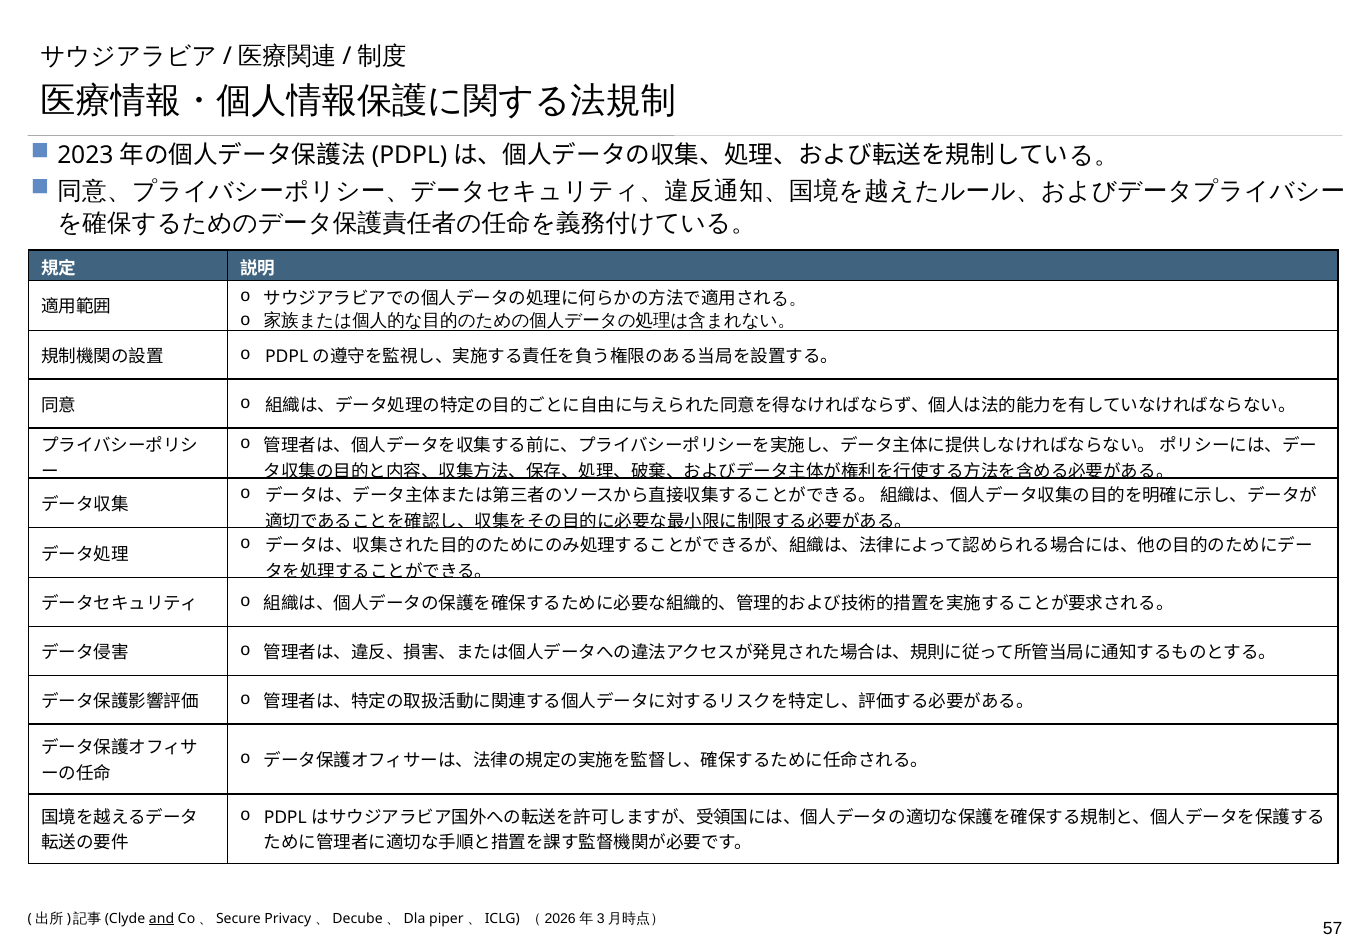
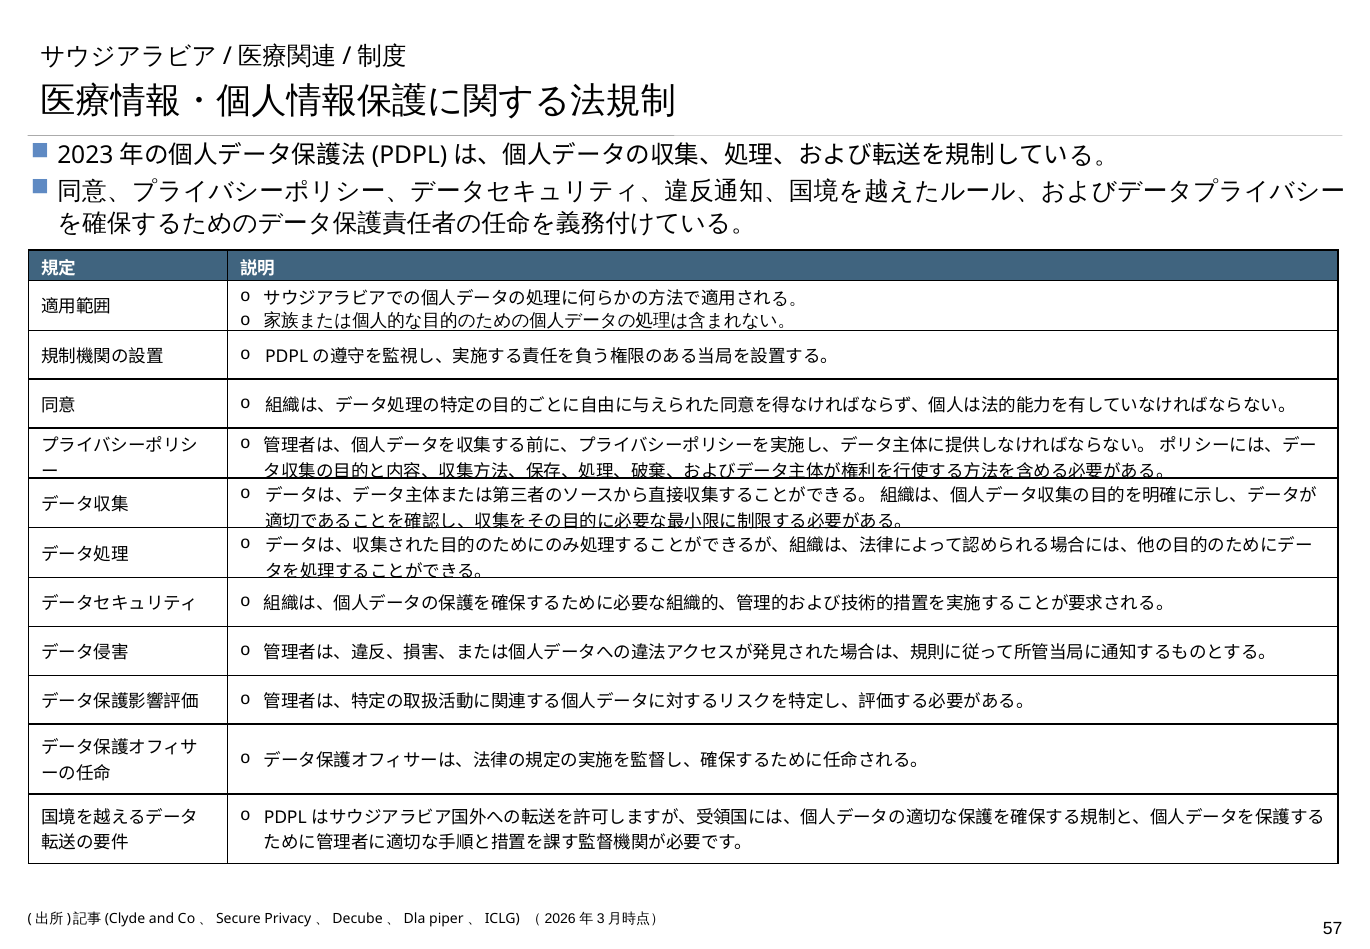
and underline: present -> none (162, 918)
